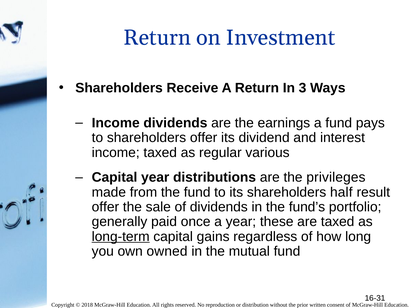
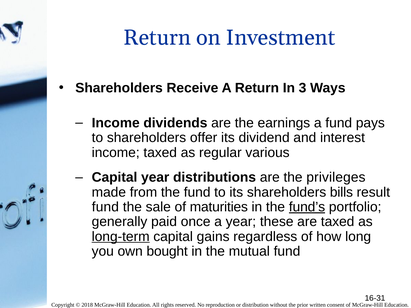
half: half -> bills (341, 192)
offer: offer -> fund (105, 207)
of dividends: dividends -> maturities (219, 207)
fund’s underline: none -> present (307, 207)
owned: owned -> bought (167, 251)
